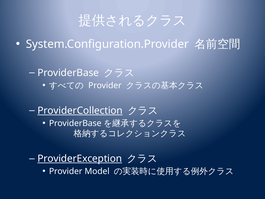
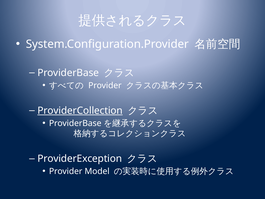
ProviderException underline: present -> none (80, 158)
